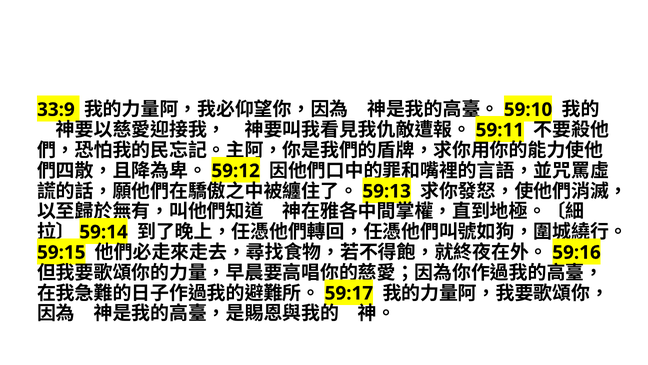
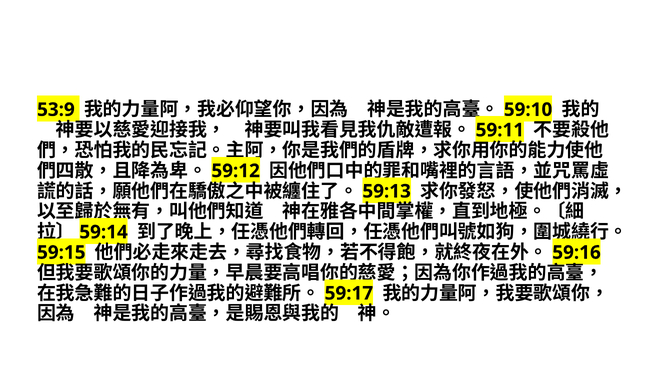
33:9: 33:9 -> 53:9 (56, 110)
